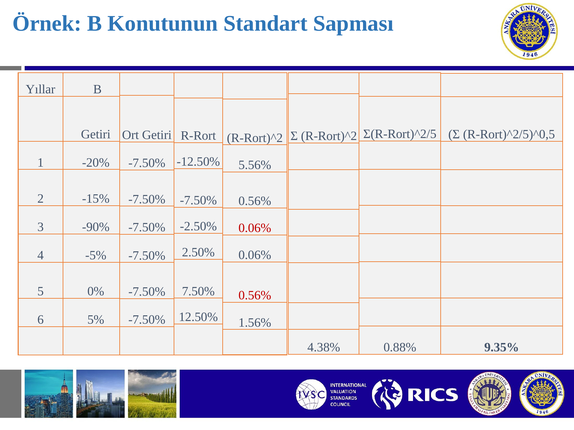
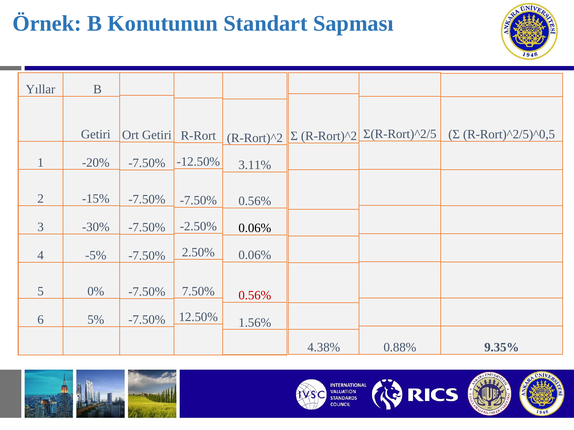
5.56%: 5.56% -> 3.11% (255, 165)
-90%: -90% -> -30% (96, 227)
0.06% colour: red -> black (255, 228)
